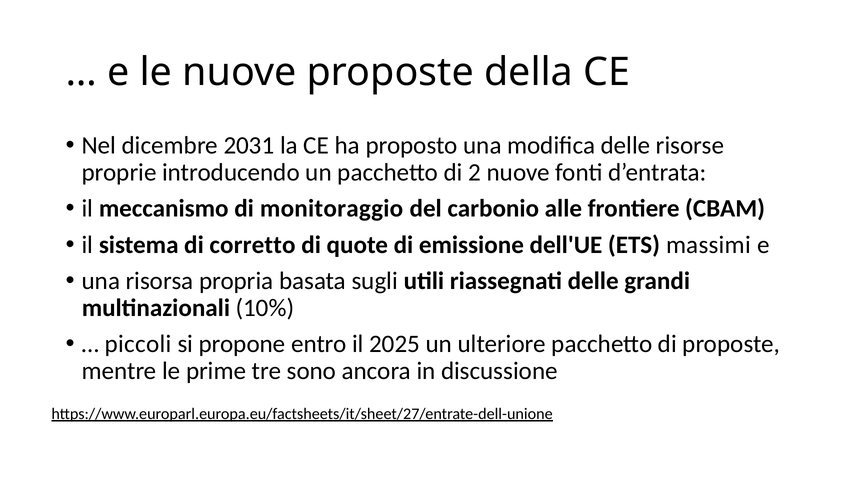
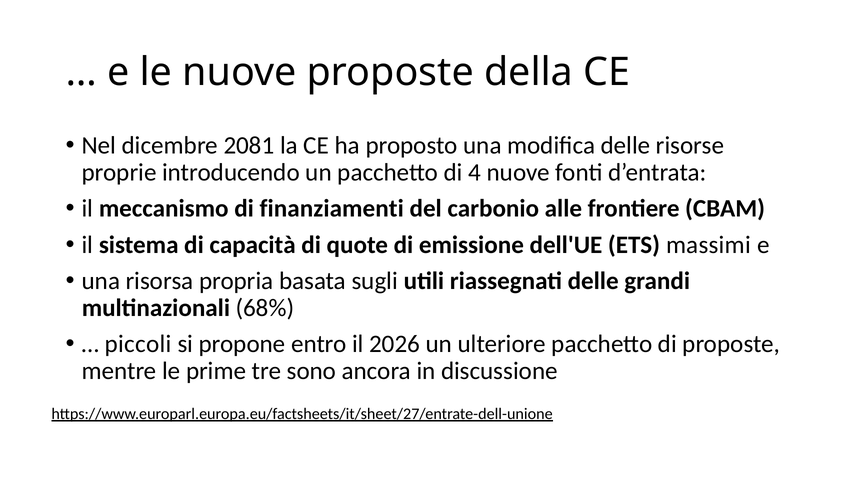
2031: 2031 -> 2081 (249, 146)
2: 2 -> 4 (475, 173)
monitoraggio: monitoraggio -> finanziamenti (332, 209)
corretto: corretto -> capacità (253, 245)
10%: 10% -> 68% (265, 308)
2025: 2025 -> 2026 (395, 344)
